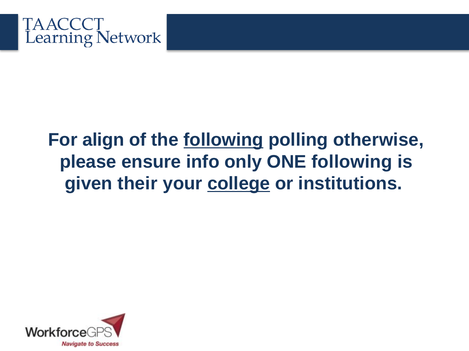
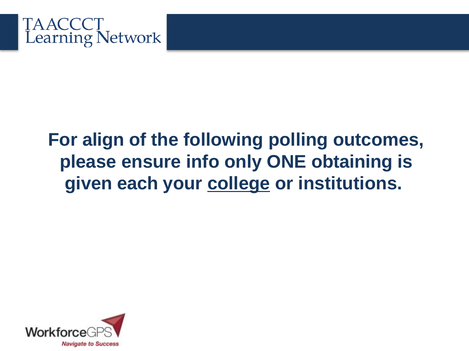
following underline: present -> none (223, 140)
otherwise: otherwise -> outcomes (379, 140)
ONE following: following -> obtaining (352, 162)
their: their -> each (138, 184)
